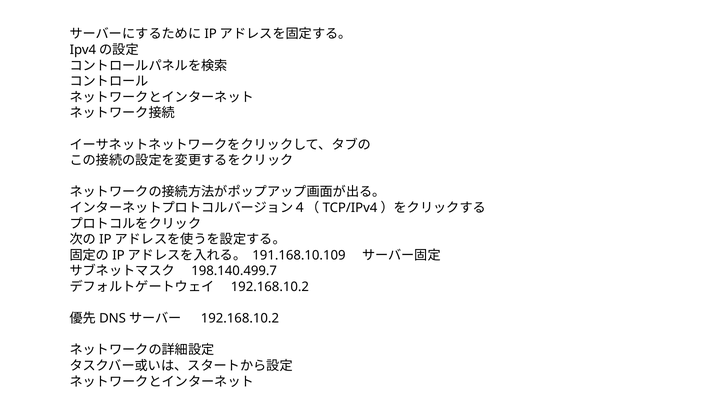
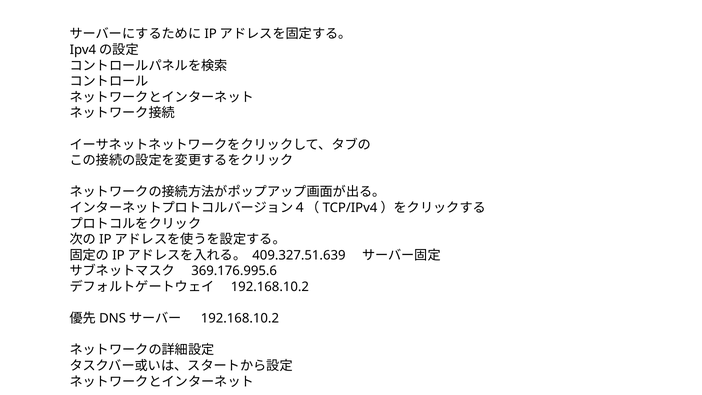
191.168.10.109: 191.168.10.109 -> 409.327.51.639 (299, 255)
198.140.499.7: 198.140.499.7 -> 369.176.995.6 (234, 271)
